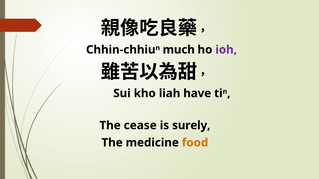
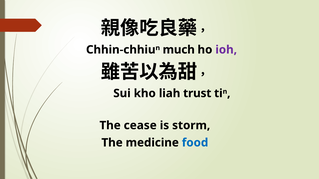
have: have -> trust (197, 94)
surely: surely -> storm (191, 126)
food colour: orange -> blue (195, 143)
